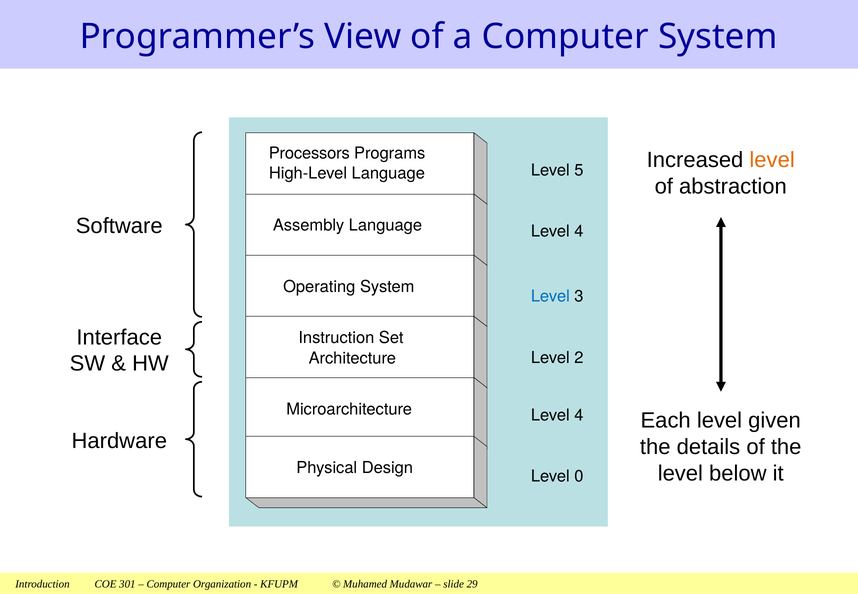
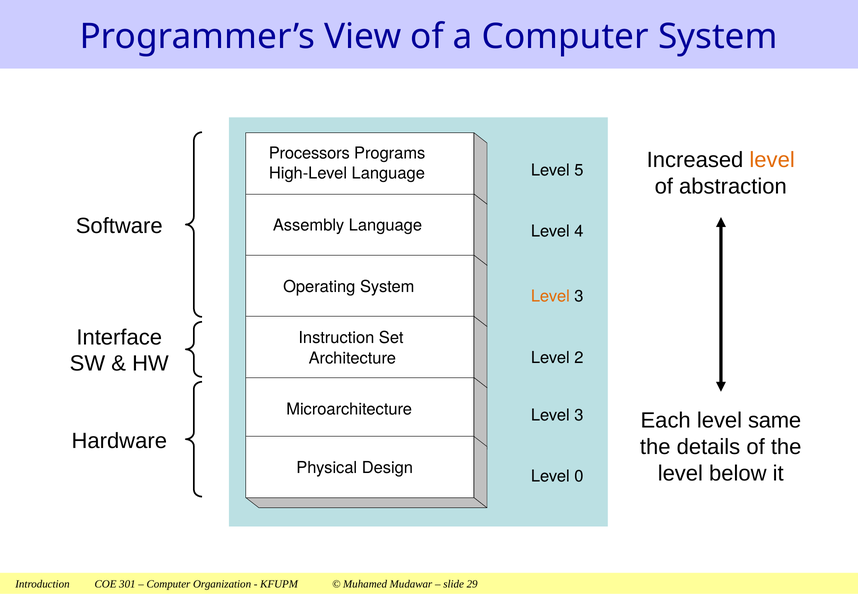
Level colour: blue -> orange (550, 296)
4: 4 -> 3 (579, 415)
given: given -> same (775, 420)
